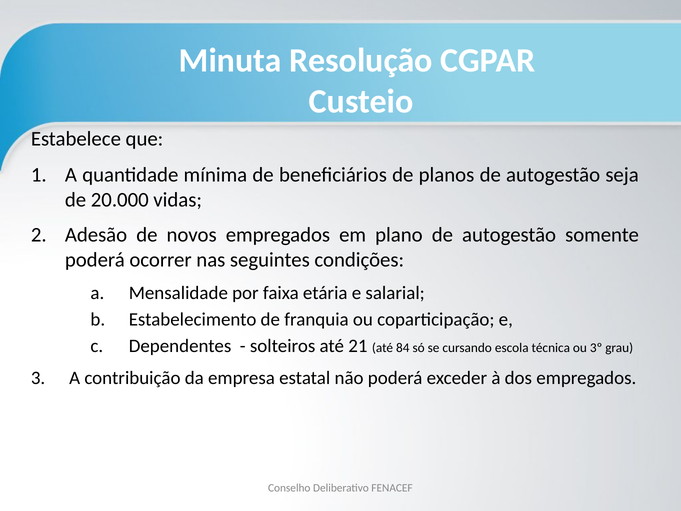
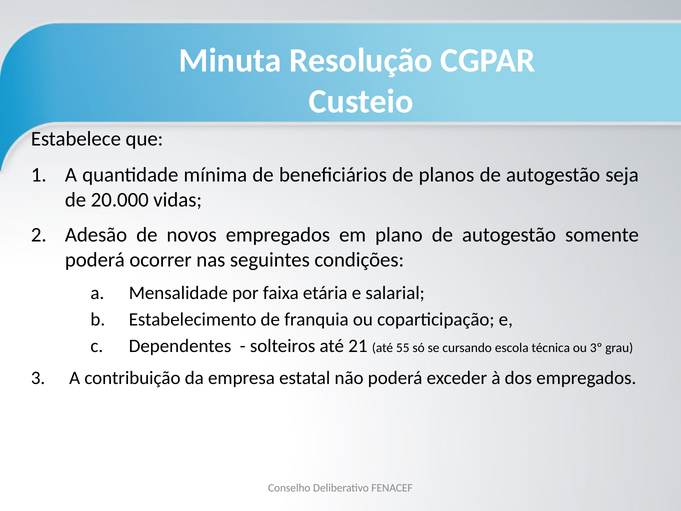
84: 84 -> 55 (403, 348)
